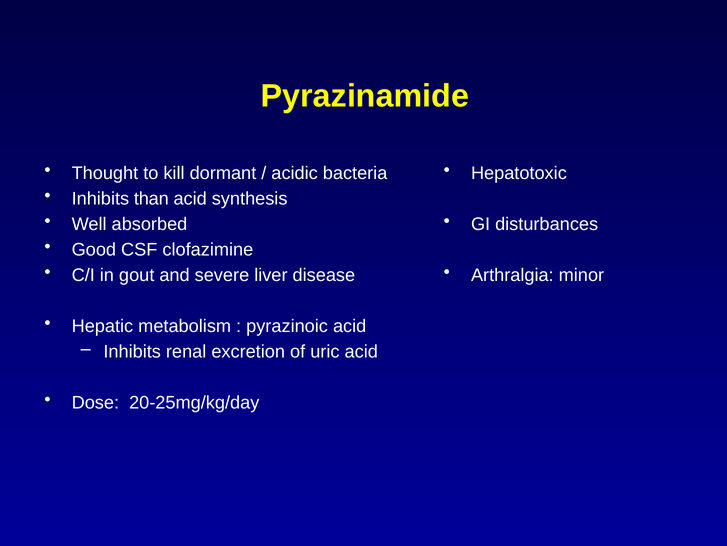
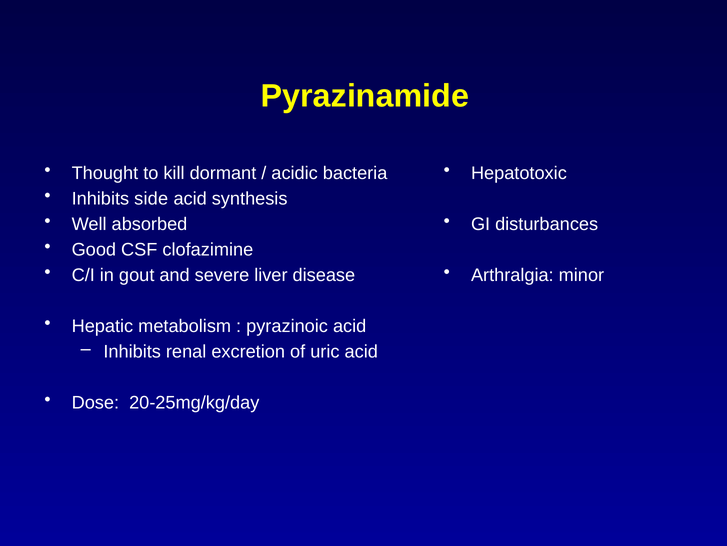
than: than -> side (151, 199)
